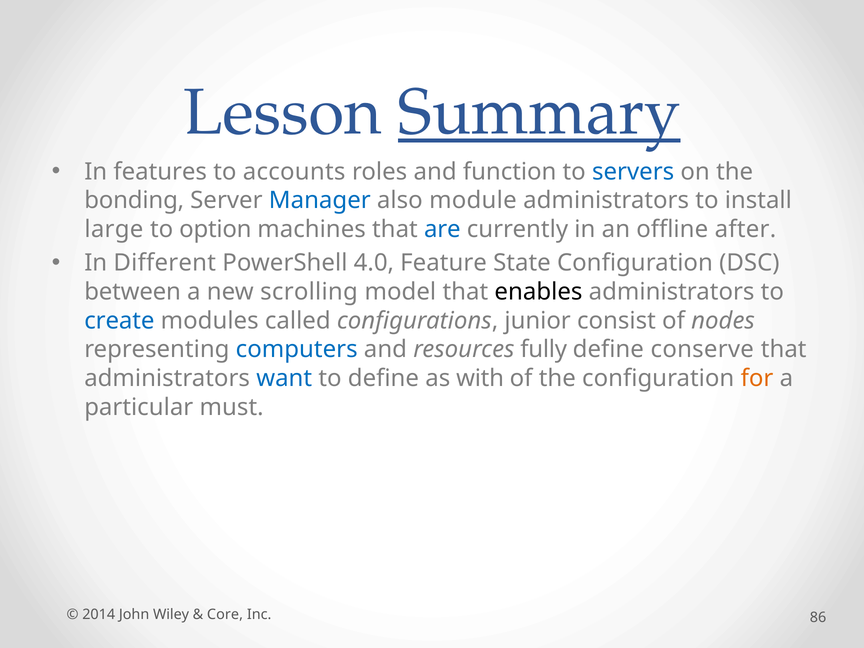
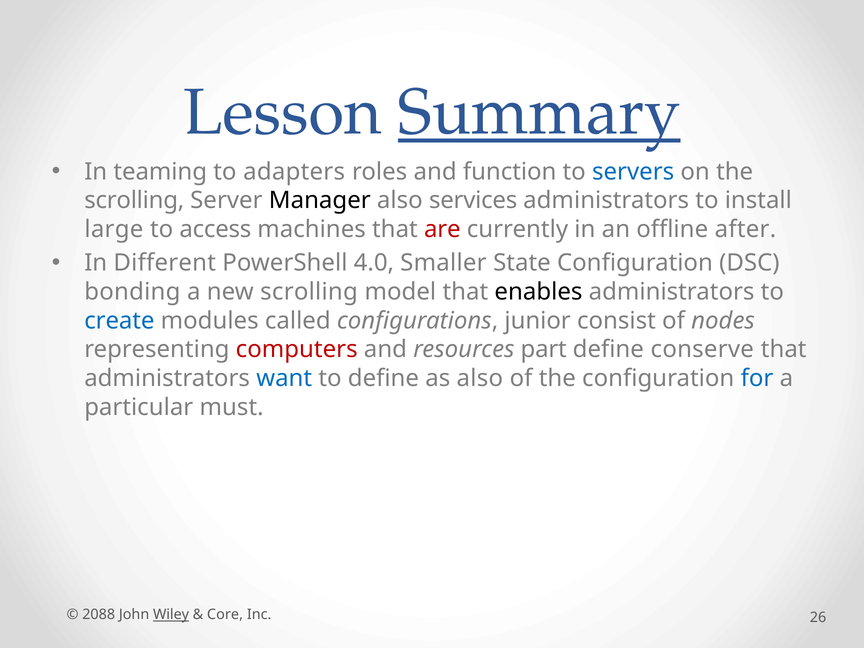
features: features -> teaming (160, 172)
accounts: accounts -> adapters (294, 172)
bonding: bonding -> scrolling (134, 200)
Manager colour: blue -> black (320, 200)
module: module -> services (473, 200)
option: option -> access (215, 229)
are colour: blue -> red (442, 229)
Feature: Feature -> Smaller (443, 263)
between: between -> bonding (132, 292)
computers colour: blue -> red (297, 350)
fully: fully -> part (544, 350)
as with: with -> also (480, 378)
for colour: orange -> blue (757, 378)
2014: 2014 -> 2088 (99, 615)
Wiley underline: none -> present (171, 615)
86: 86 -> 26 (818, 618)
